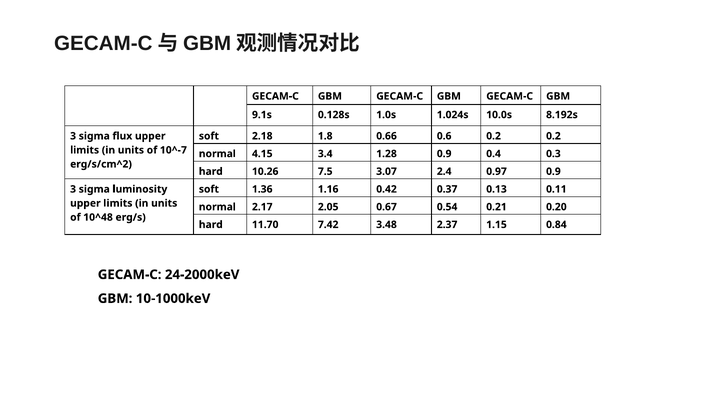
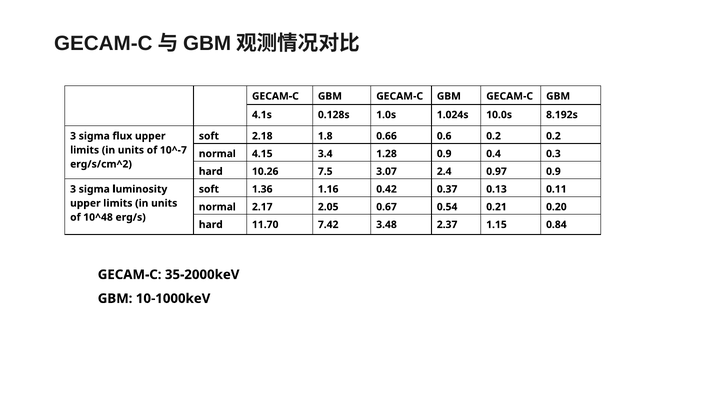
9.1s: 9.1s -> 4.1s (262, 115)
24-2000keV: 24-2000keV -> 35-2000keV (202, 275)
